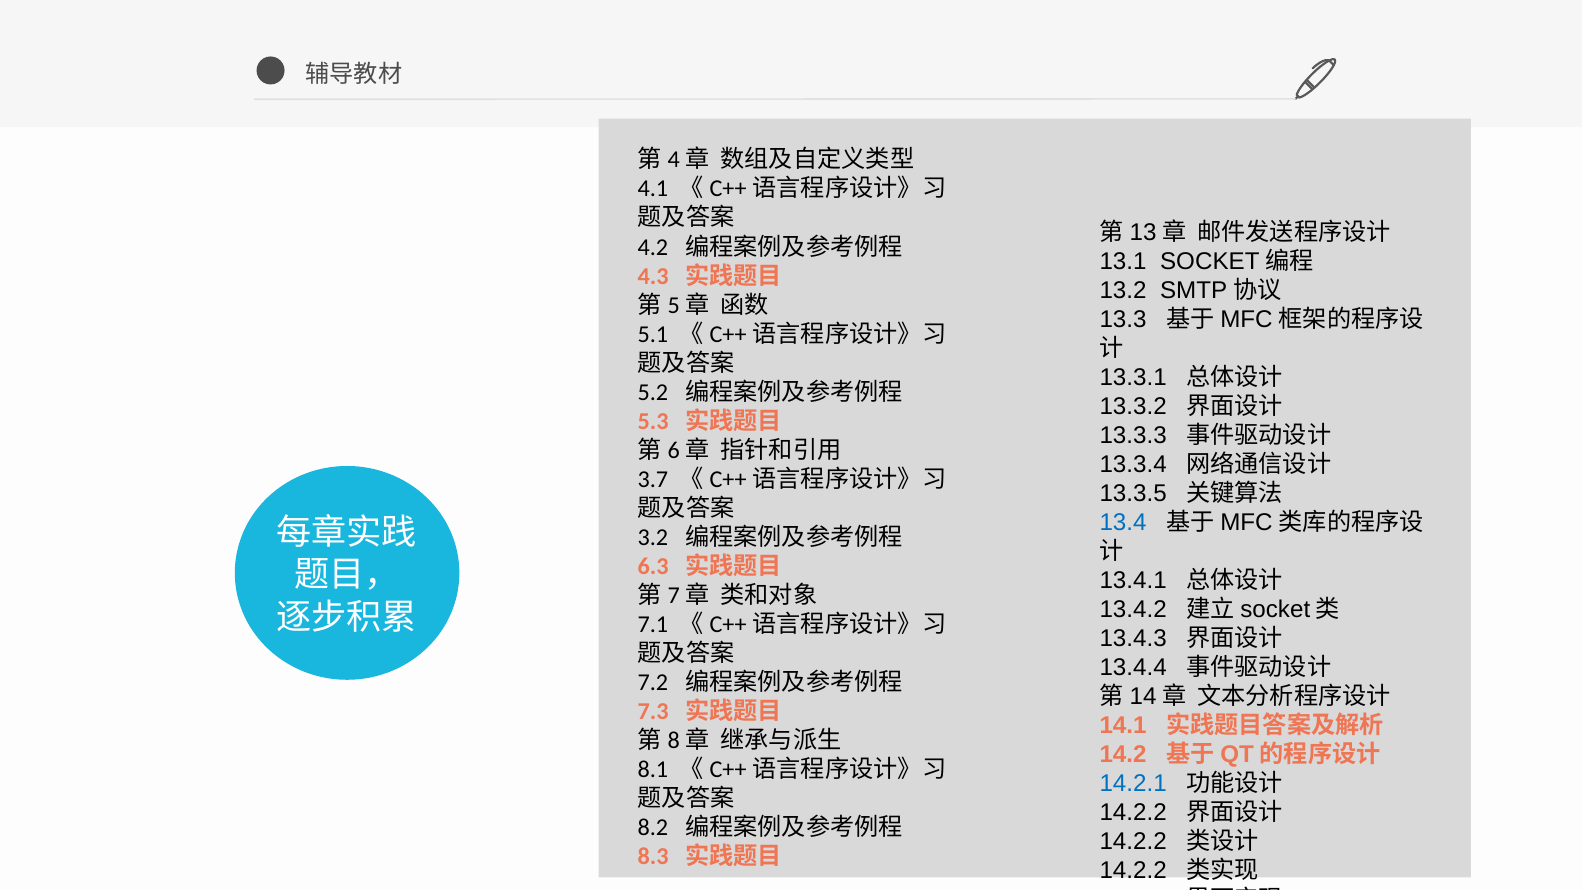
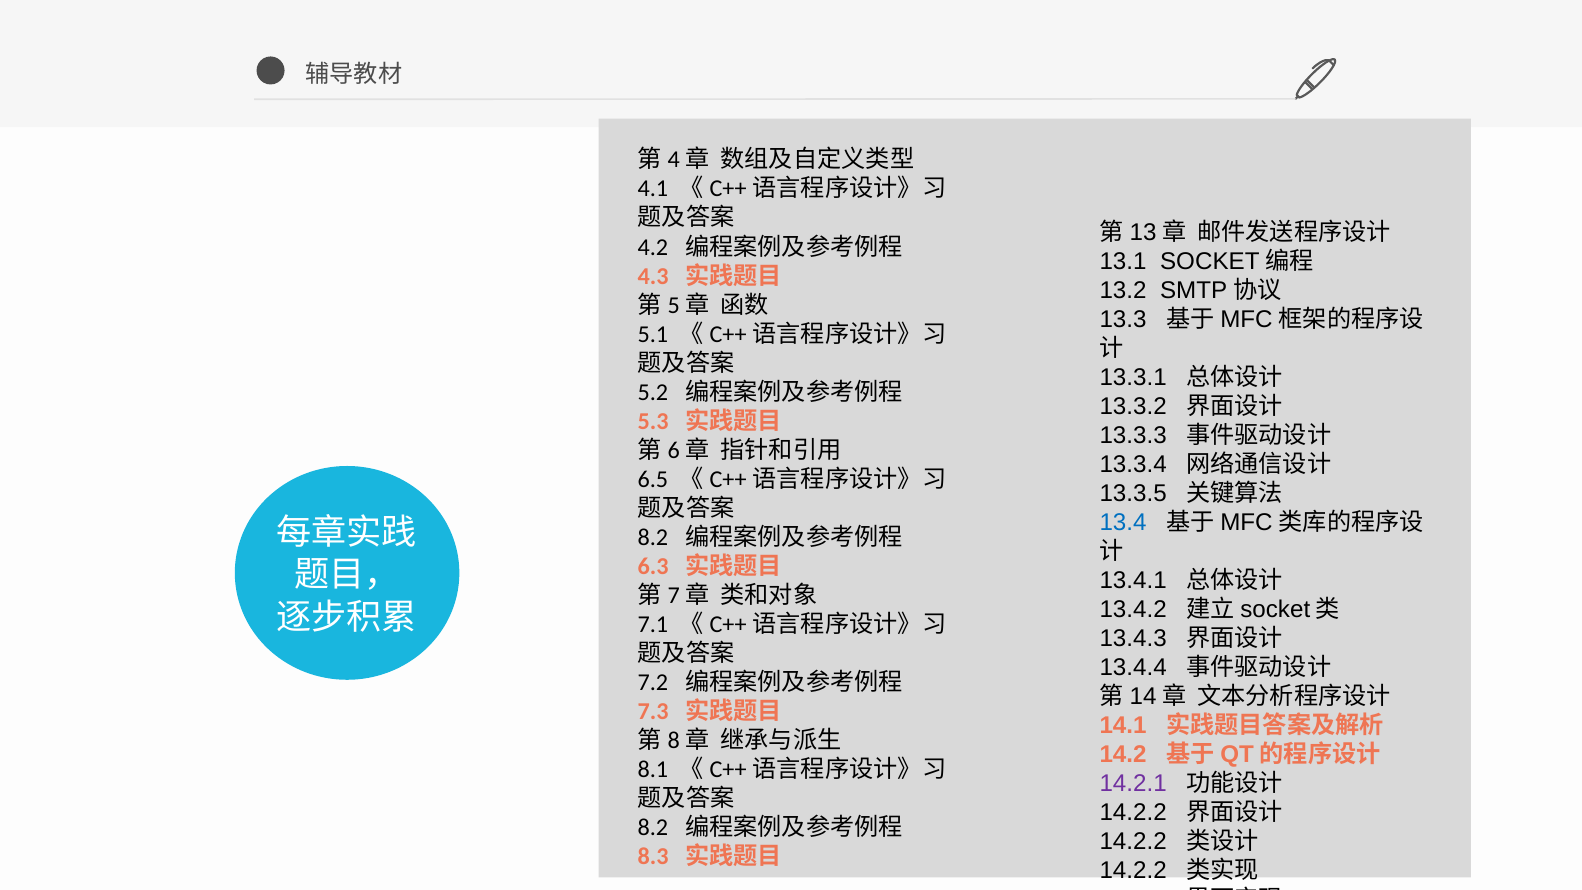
3.7: 3.7 -> 6.5 (653, 479)
3.2: 3.2 -> 8.2 (653, 537)
14.2.1 colour: blue -> purple (1133, 784)
